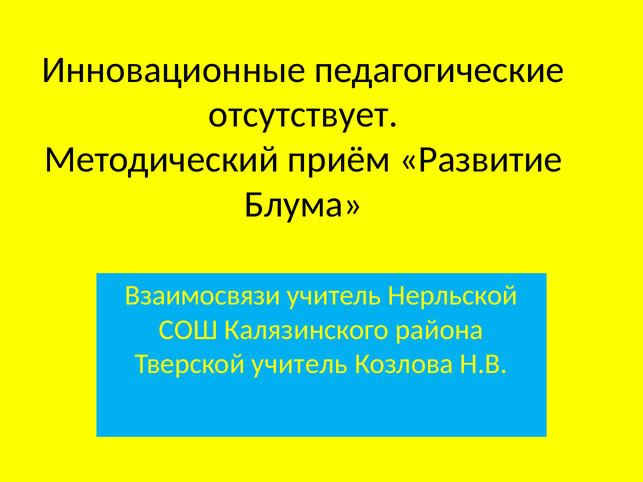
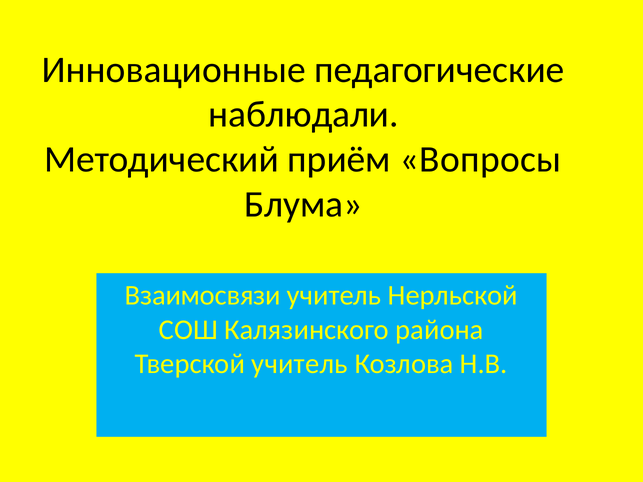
отсутствует: отсутствует -> наблюдали (303, 115)
Развитие: Развитие -> Вопросы (481, 160)
